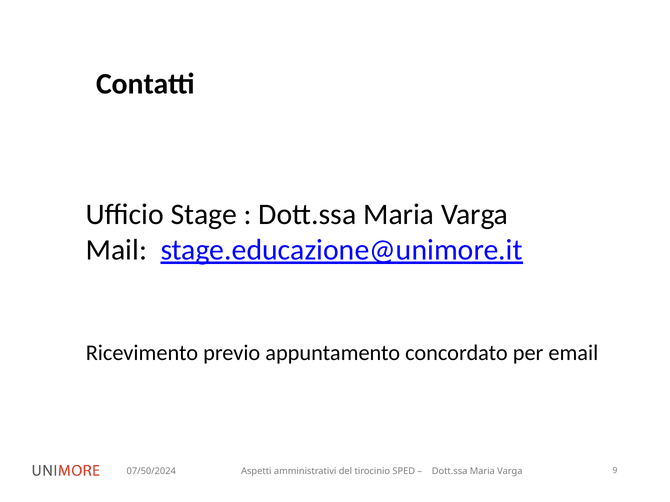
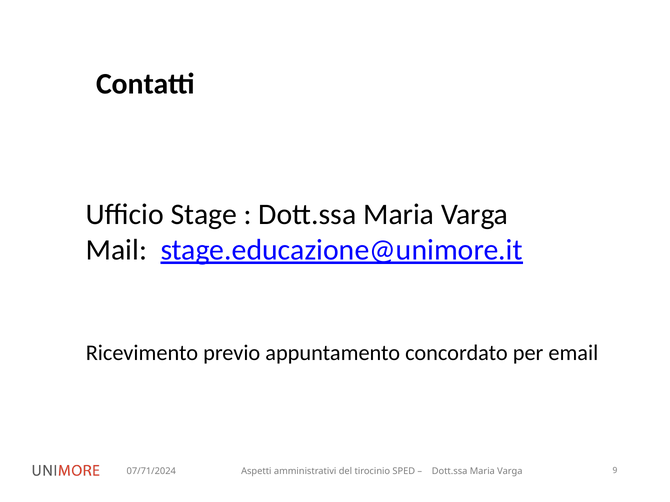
07/50/2024: 07/50/2024 -> 07/71/2024 (151, 472)
